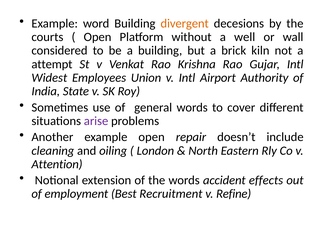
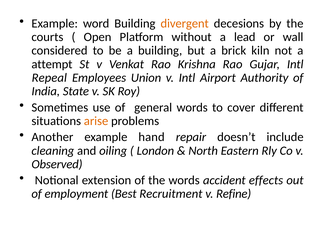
well: well -> lead (245, 37)
Widest: Widest -> Repeal (49, 78)
arise colour: purple -> orange (96, 121)
example open: open -> hand (152, 137)
Attention: Attention -> Observed (57, 164)
